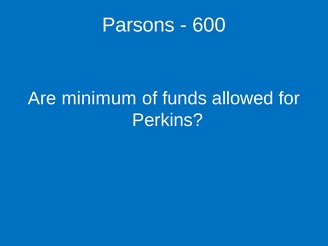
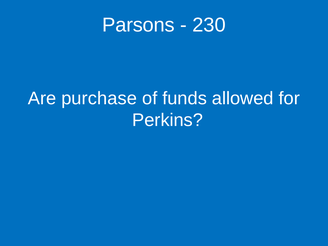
600: 600 -> 230 (209, 25)
minimum: minimum -> purchase (99, 98)
